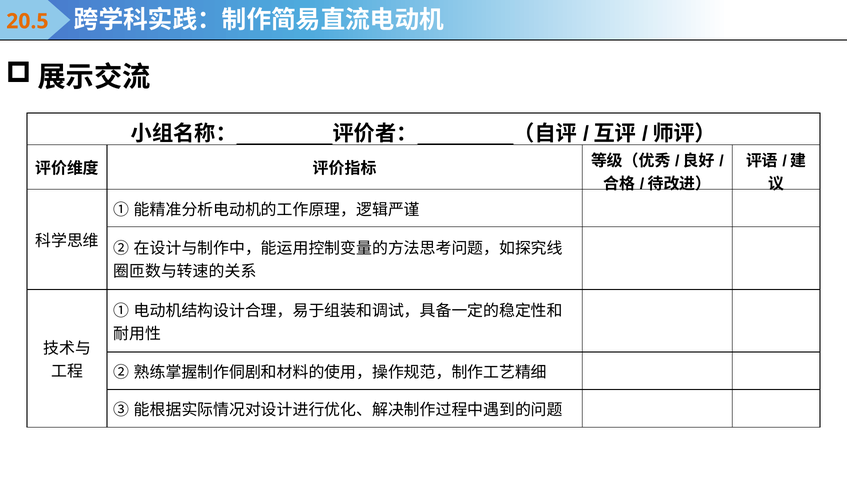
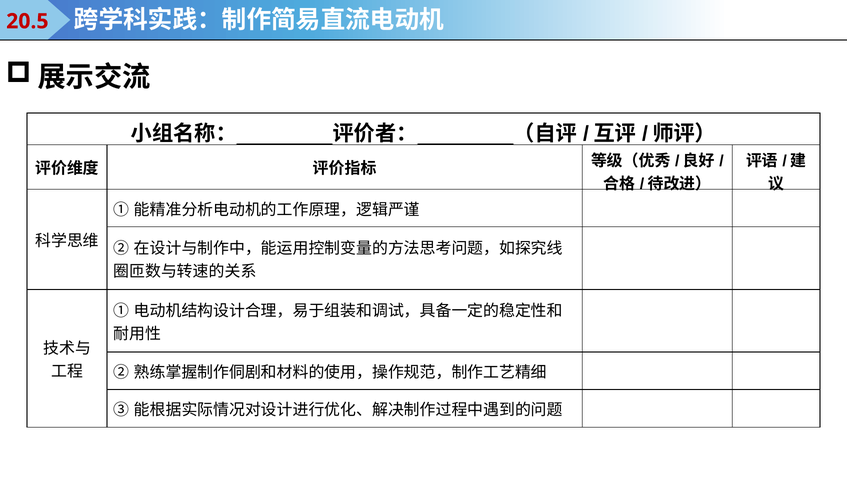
20.5 colour: orange -> red (27, 21)
